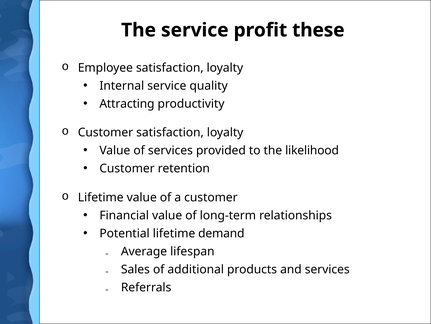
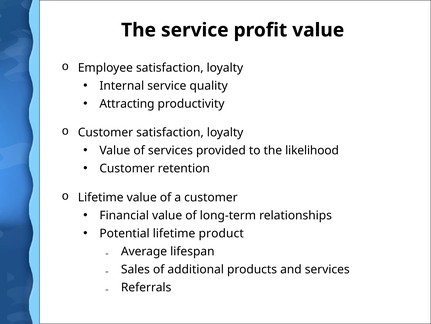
profit these: these -> value (318, 30)
demand: demand -> product (221, 233)
